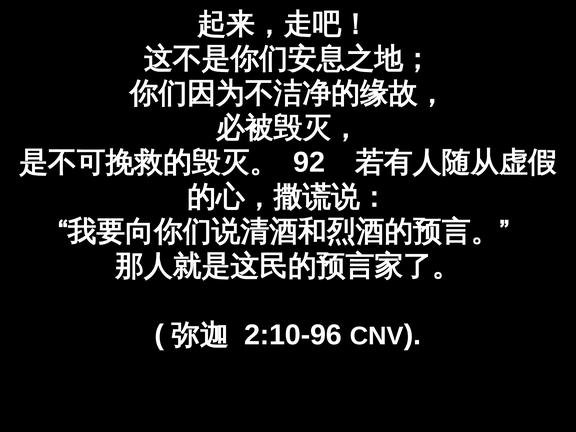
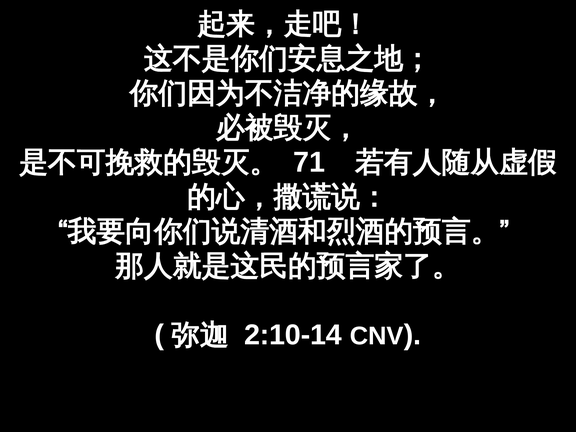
92: 92 -> 71 (309, 162)
2:10-96: 2:10-96 -> 2:10-14 (293, 335)
